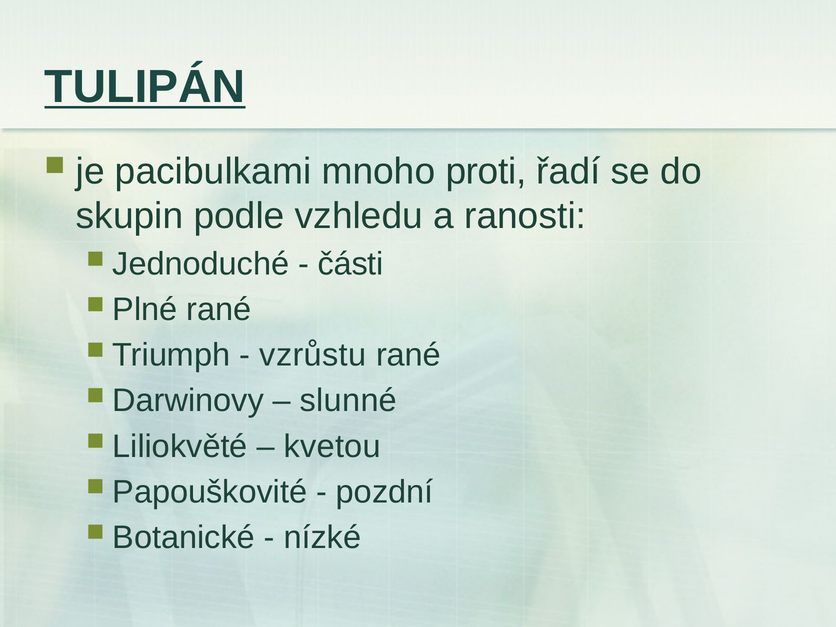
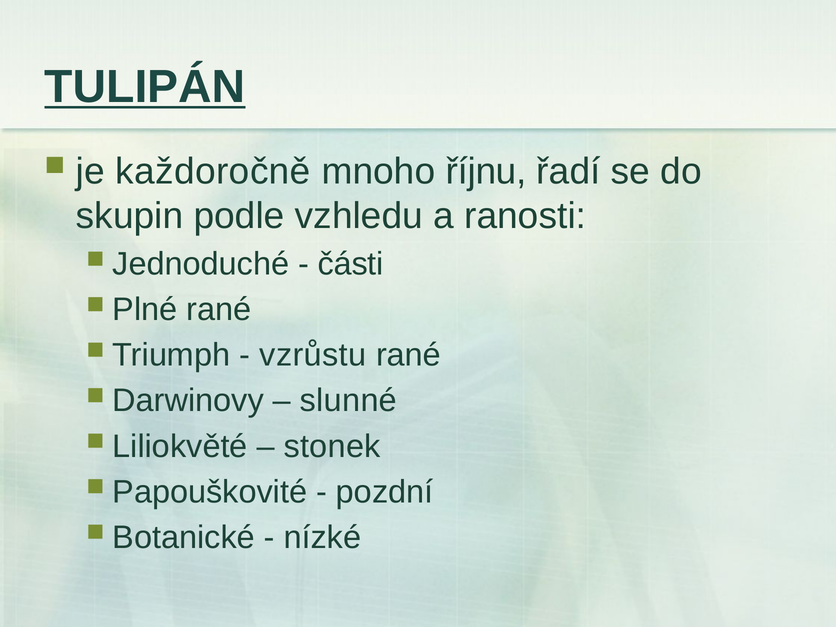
pacibulkami: pacibulkami -> každoročně (213, 171)
proti: proti -> říjnu (486, 171)
kvetou: kvetou -> stonek (332, 446)
